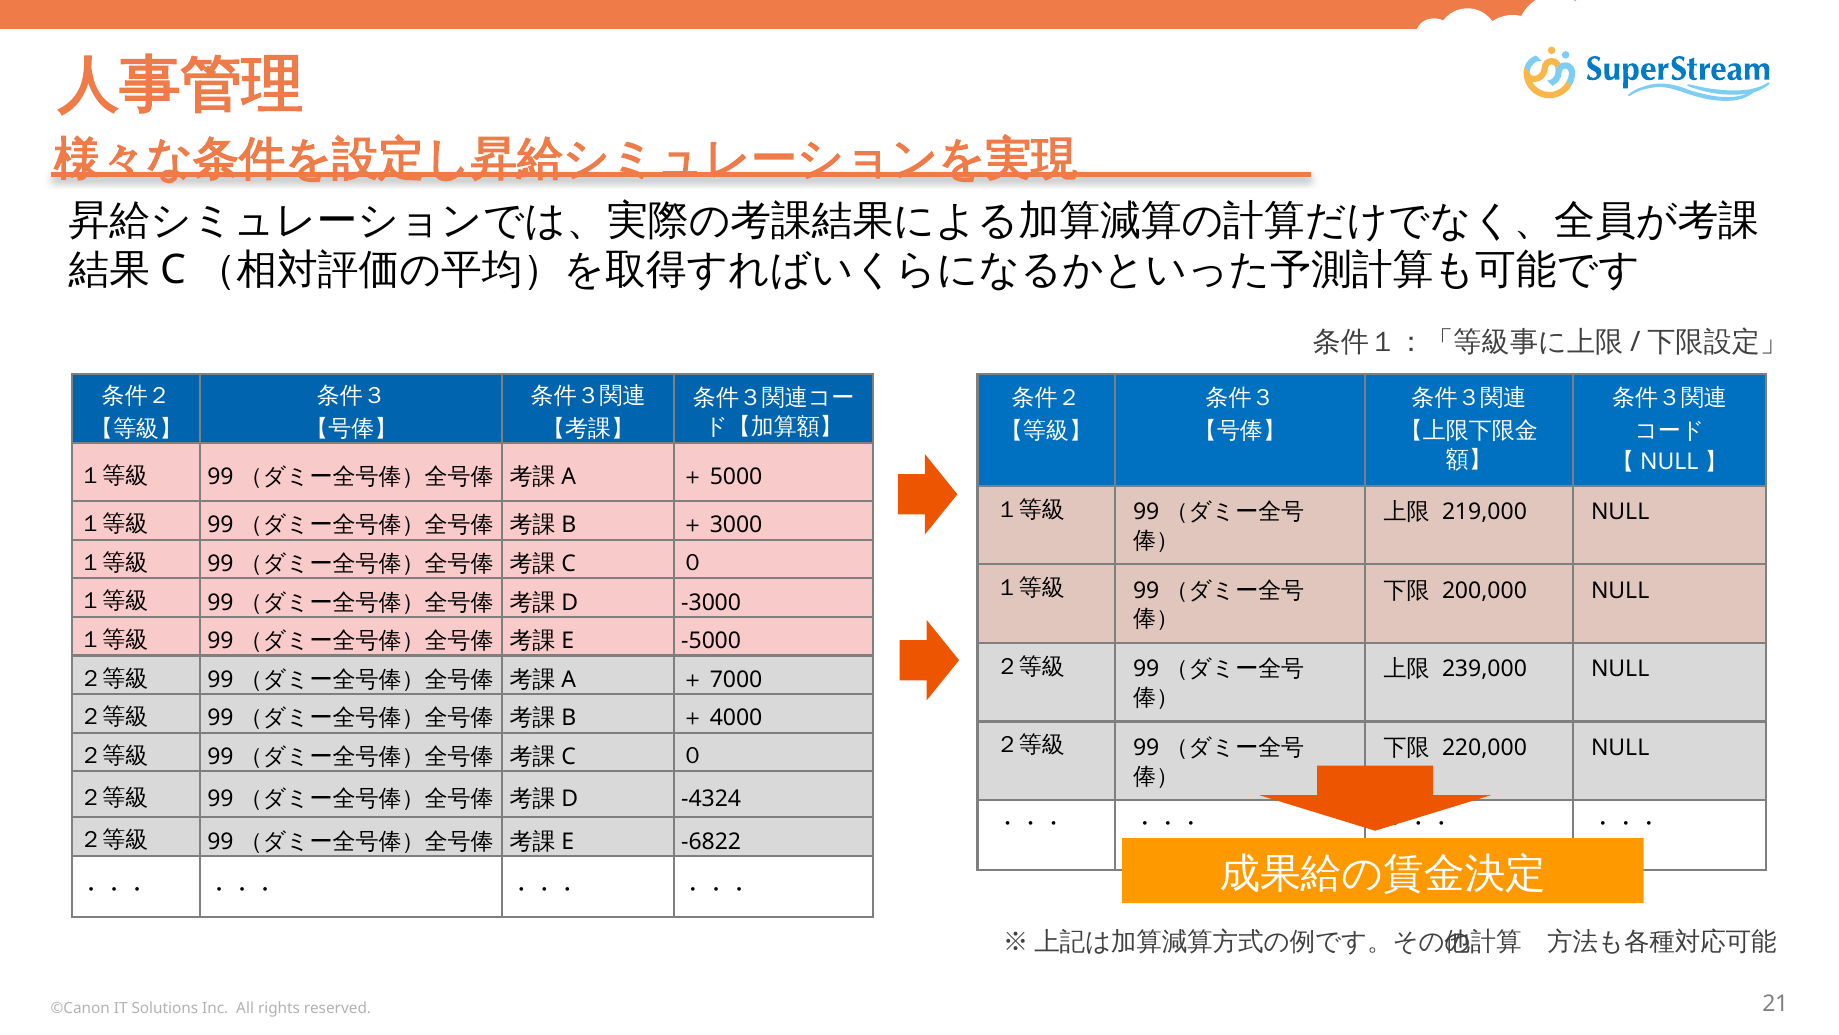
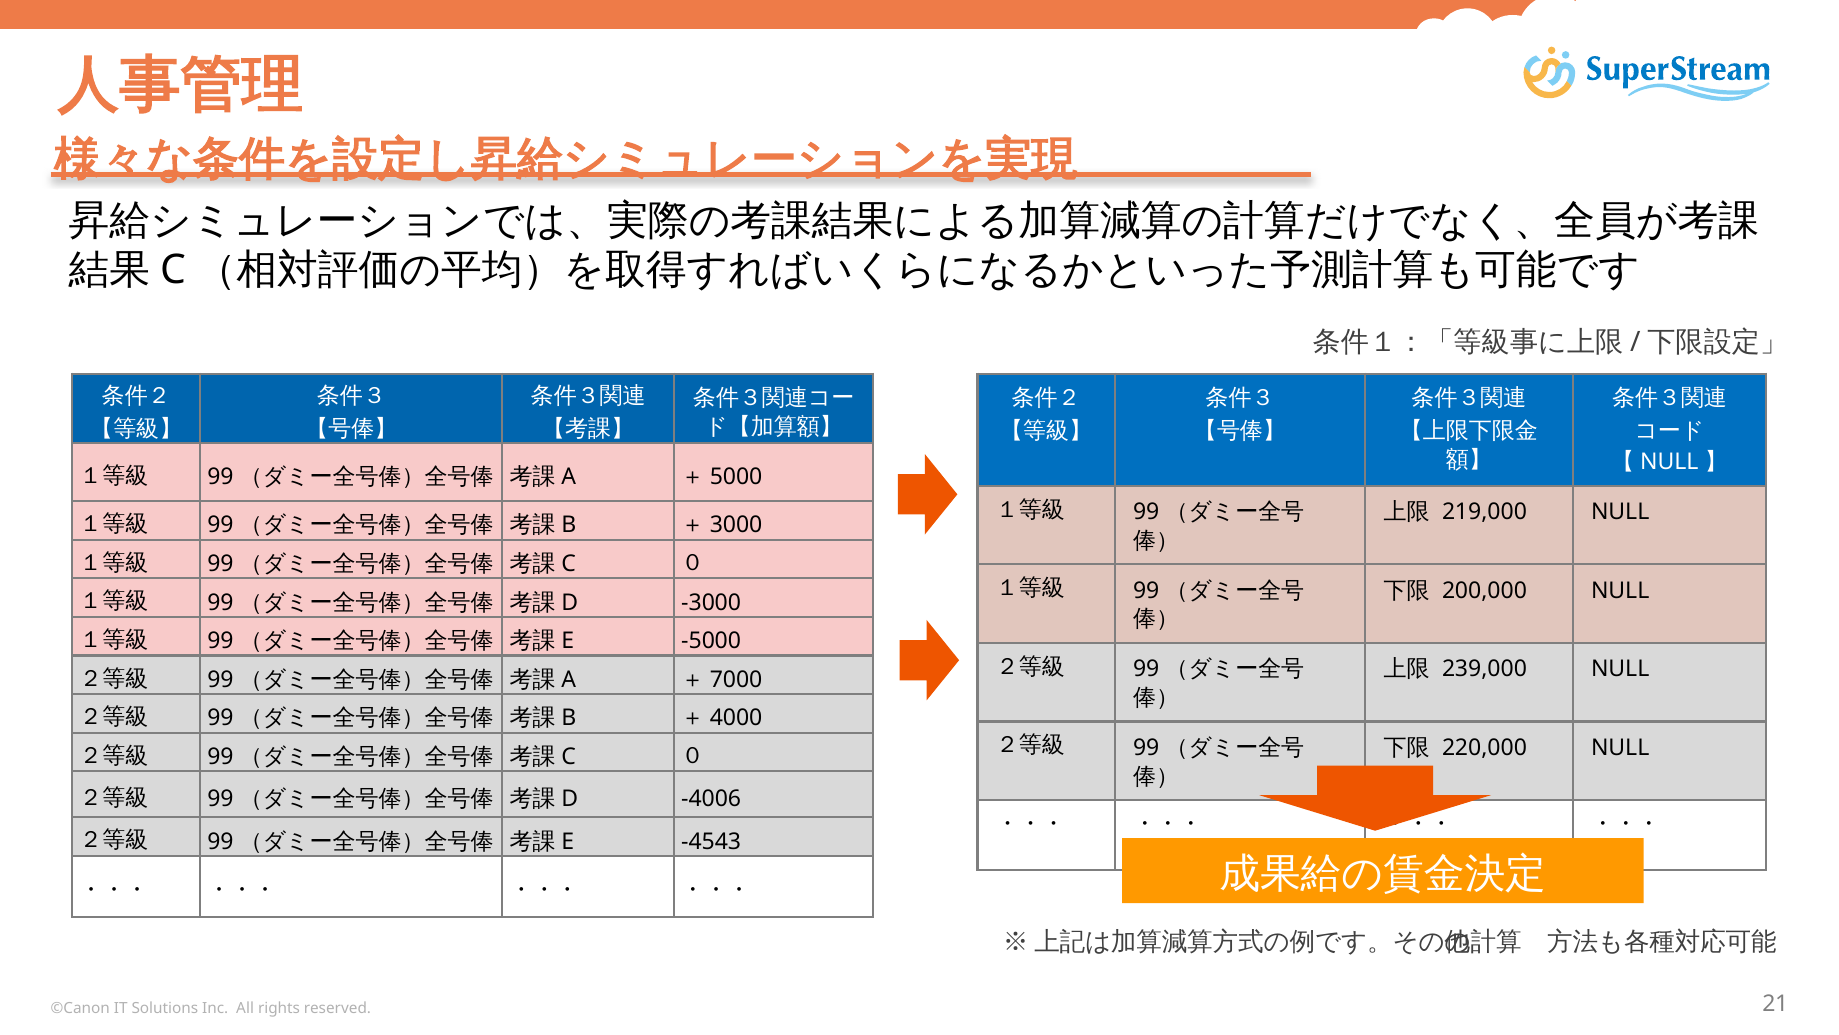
-4324: -4324 -> -4006 (711, 799)
-6822: -6822 -> -4543 (711, 841)
